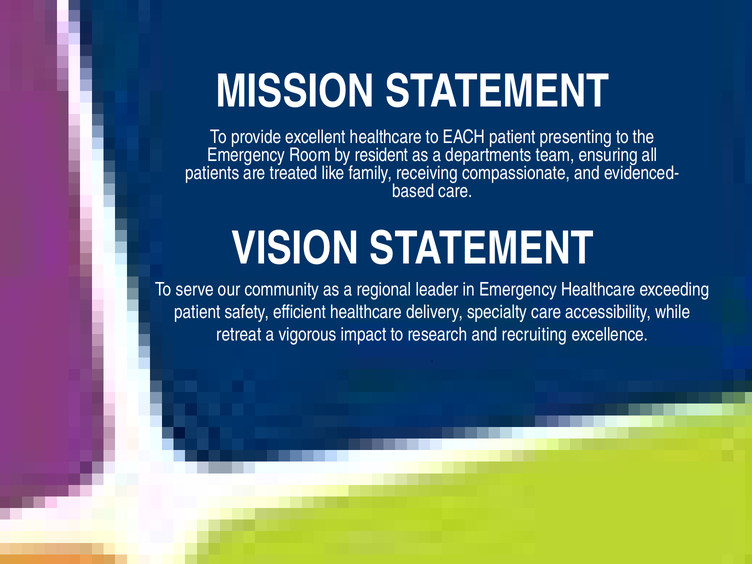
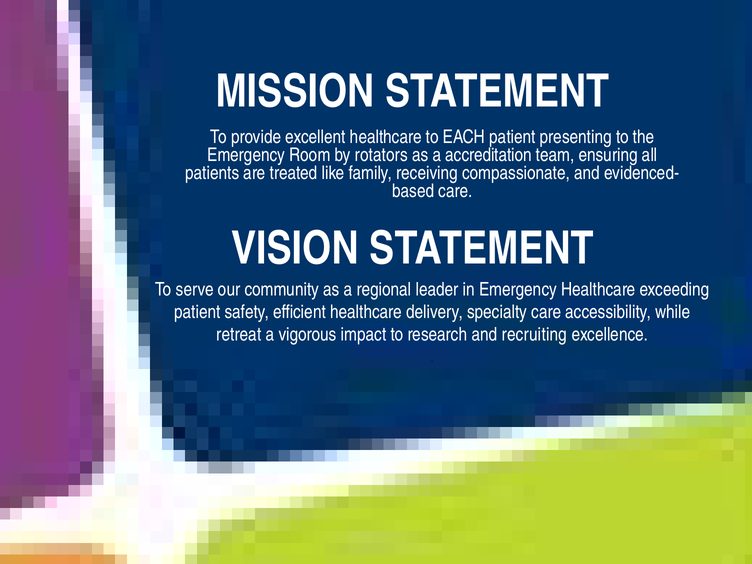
resident: resident -> rotators (381, 155)
departments: departments -> accreditation (489, 155)
